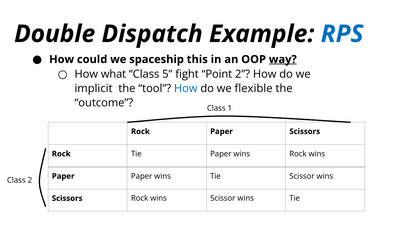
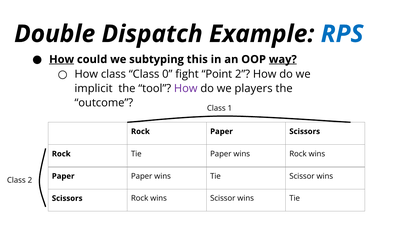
How underline: none -> present (62, 59)
spaceship: spaceship -> subtyping (157, 59)
How what: what -> class (113, 74)
5: 5 -> 0 (167, 74)
How colour: blue -> purple (186, 89)
flexible: flexible -> players (254, 89)
